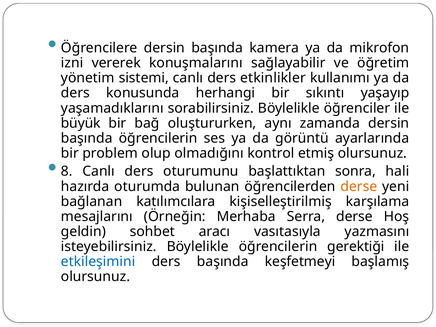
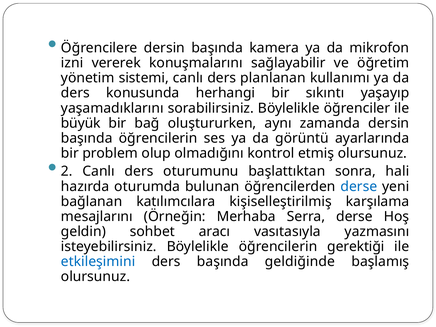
etkinlikler: etkinlikler -> planlanan (273, 78)
8: 8 -> 2 (67, 171)
derse colour: orange -> blue (359, 186)
keşfetmeyi: keşfetmeyi -> geldiğinde (300, 262)
